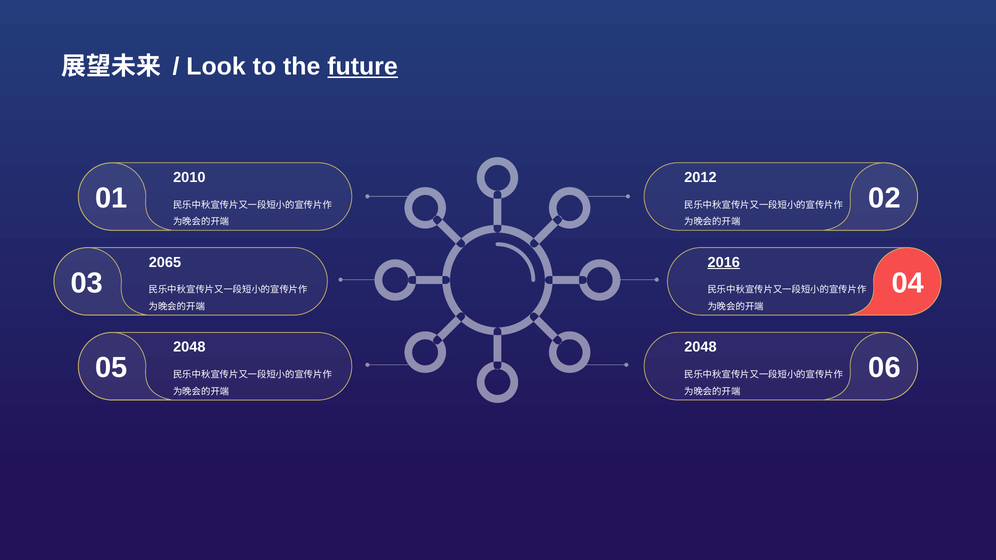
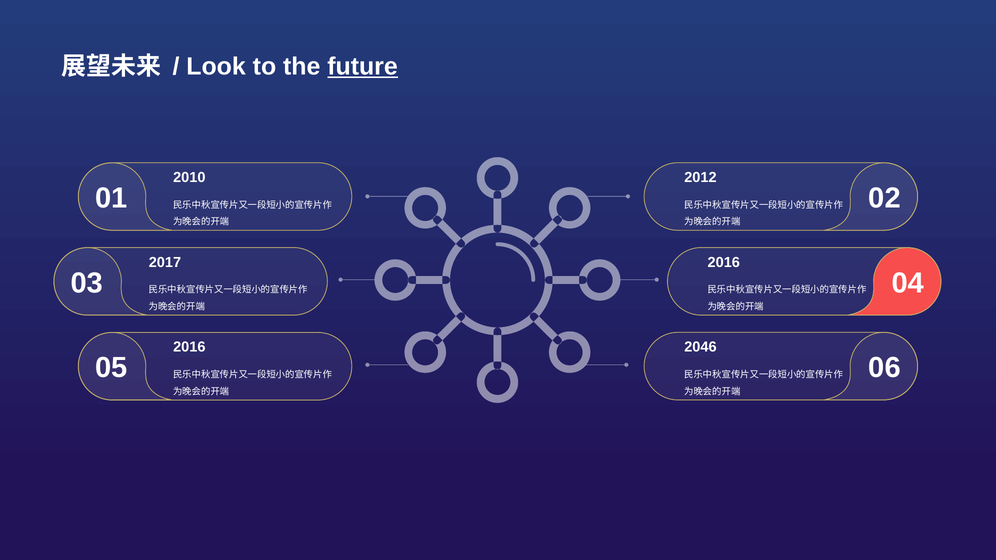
2065: 2065 -> 2017 (165, 262)
2016 underline: present -> none (724, 262)
2048: 2048 -> 2016 (189, 347)
2048: 2048 -> 2046 (700, 347)
